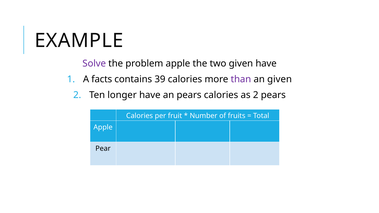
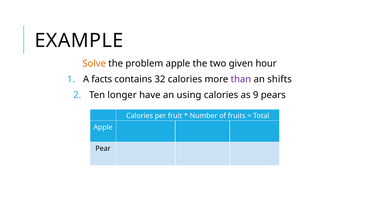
Solve colour: purple -> orange (94, 64)
given have: have -> hour (266, 64)
39: 39 -> 32 (160, 79)
an given: given -> shifts (280, 79)
an pears: pears -> using (189, 95)
as 2: 2 -> 9 (256, 95)
